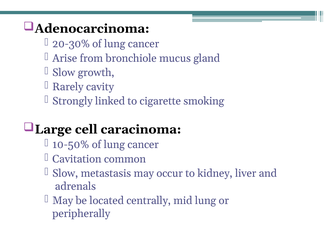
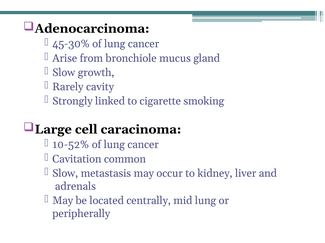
20-30%: 20-30% -> 45-30% (71, 44)
10-50%: 10-50% -> 10-52% (71, 145)
